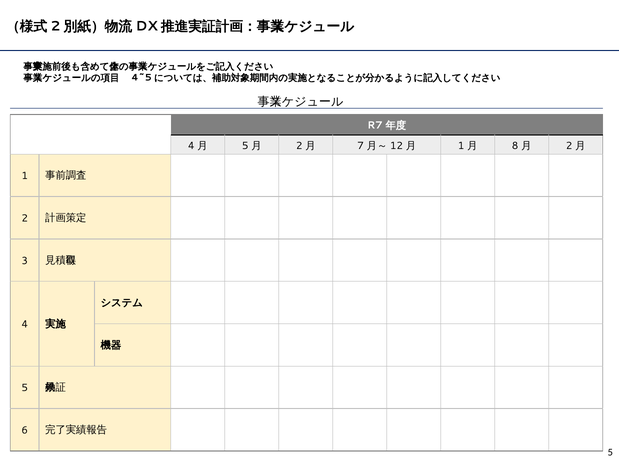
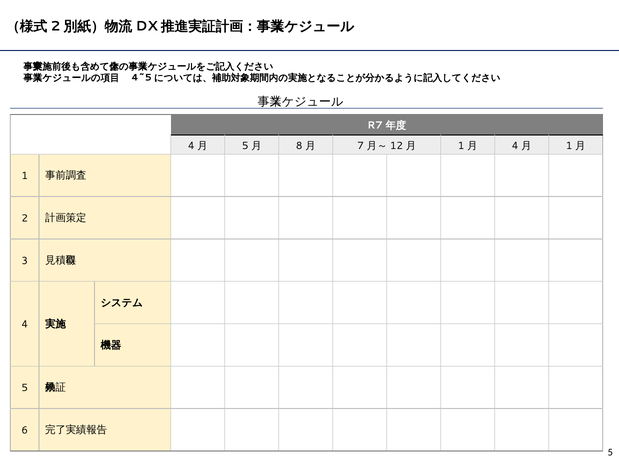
2: 2 -> 8 (299, 146)
8: 8 -> 4 (515, 146)
2: 2 -> 1 (569, 146)
